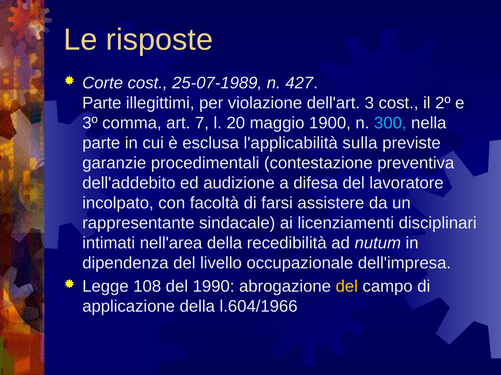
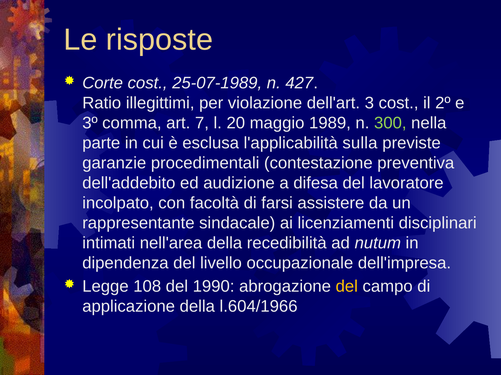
Parte: Parte -> Ratio (102, 103)
1900: 1900 -> 1989 (330, 123)
300 colour: light blue -> light green (390, 123)
